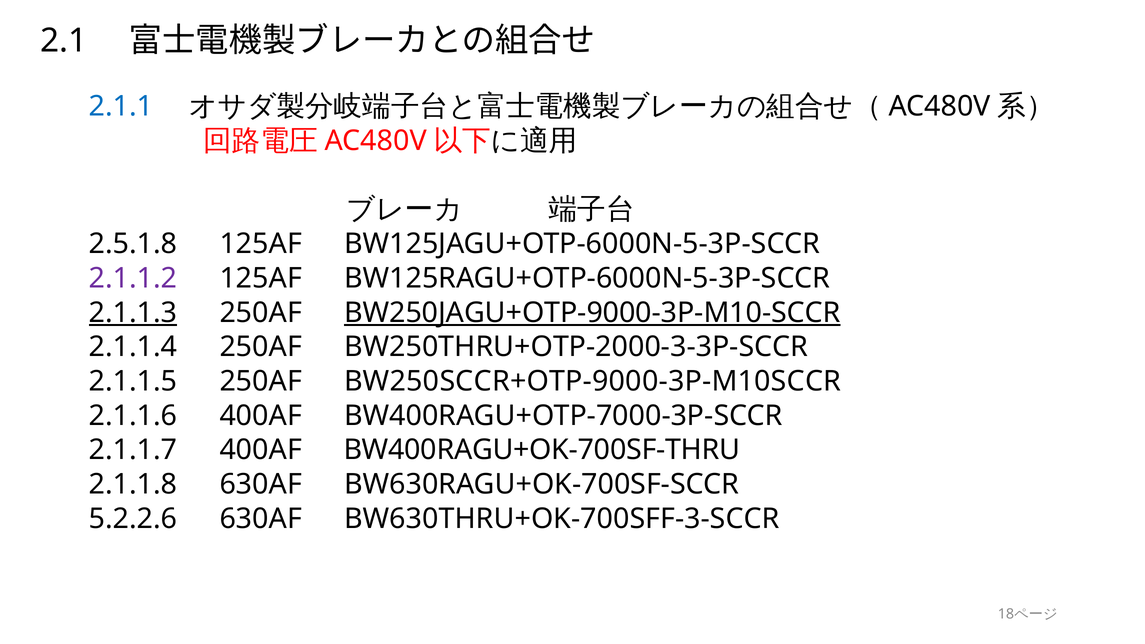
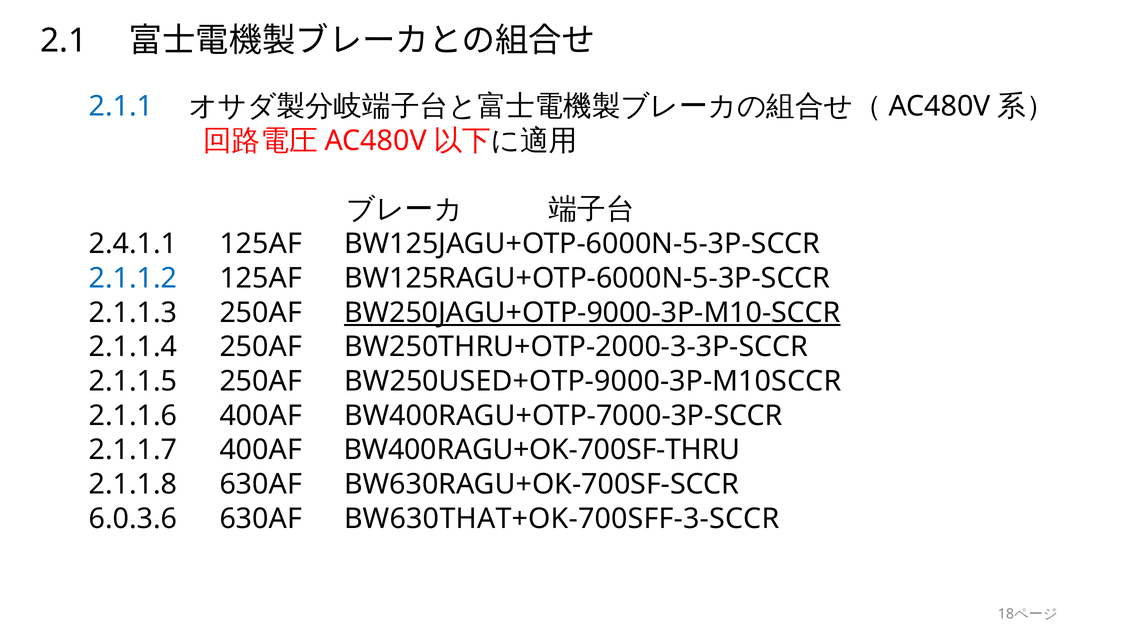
2.5.1.8: 2.5.1.8 -> 2.4.1.1 (133, 244)
2.1.1.2 colour: purple -> blue (133, 278)
2.1.1.3 underline: present -> none (133, 313)
BW250SCCR+OTP-9000-3P-M10SCCR: BW250SCCR+OTP-9000-3P-M10SCCR -> BW250USED+OTP-9000-3P-M10SCCR (593, 381)
5.2.2.6: 5.2.2.6 -> 6.0.3.6 (133, 519)
BW630THRU+OK-700SFF-3-SCCR: BW630THRU+OK-700SFF-3-SCCR -> BW630THAT+OK-700SFF-3-SCCR (562, 519)
